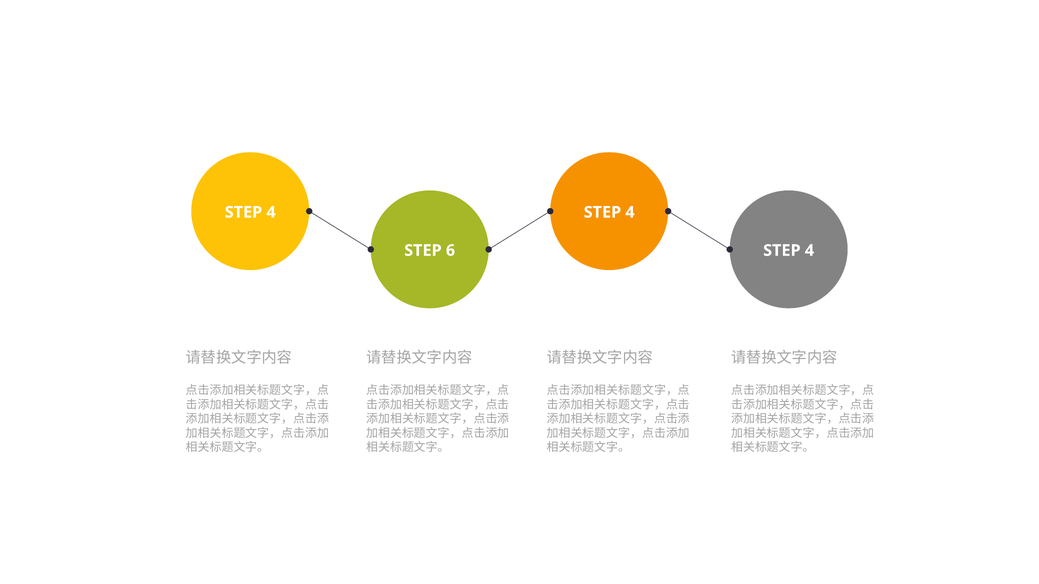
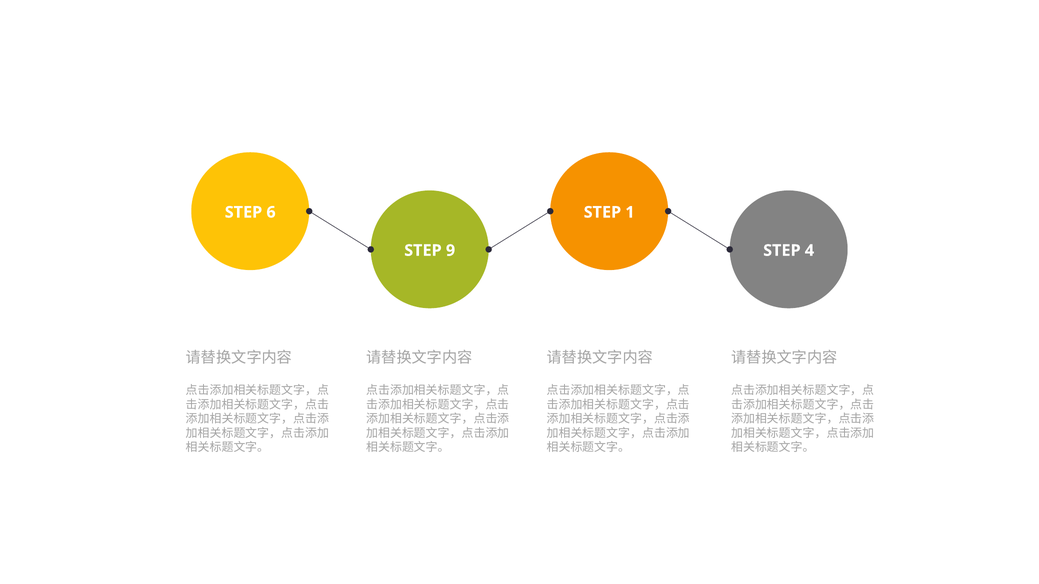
4: 4 -> 6 (271, 212)
4: 4 -> 1 (630, 212)
6: 6 -> 9 (451, 251)
